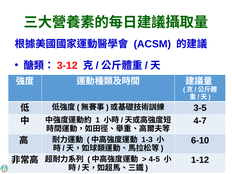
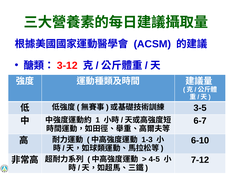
4-7: 4-7 -> 6-7 (200, 121)
1-12: 1-12 -> 7-12 (200, 160)
